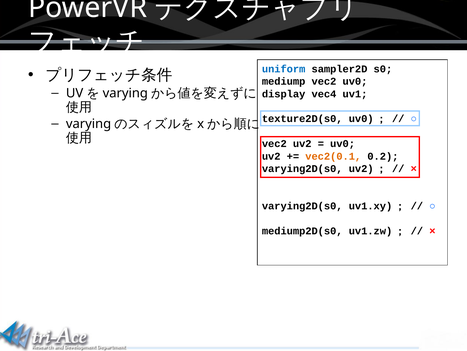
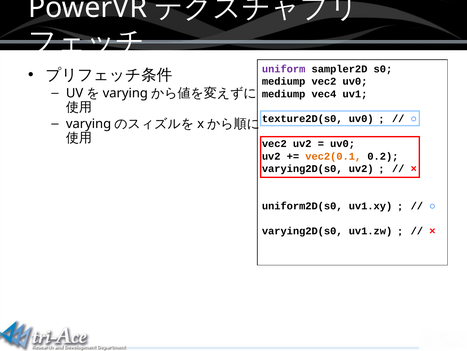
uniform colour: blue -> purple (284, 69)
display: display -> mediump (284, 94)
varying2D(s0: varying2D(s0 -> uniform2D(s0 (302, 206)
mediump2D(s0: mediump2D(s0 -> varying2D(s0 (302, 231)
